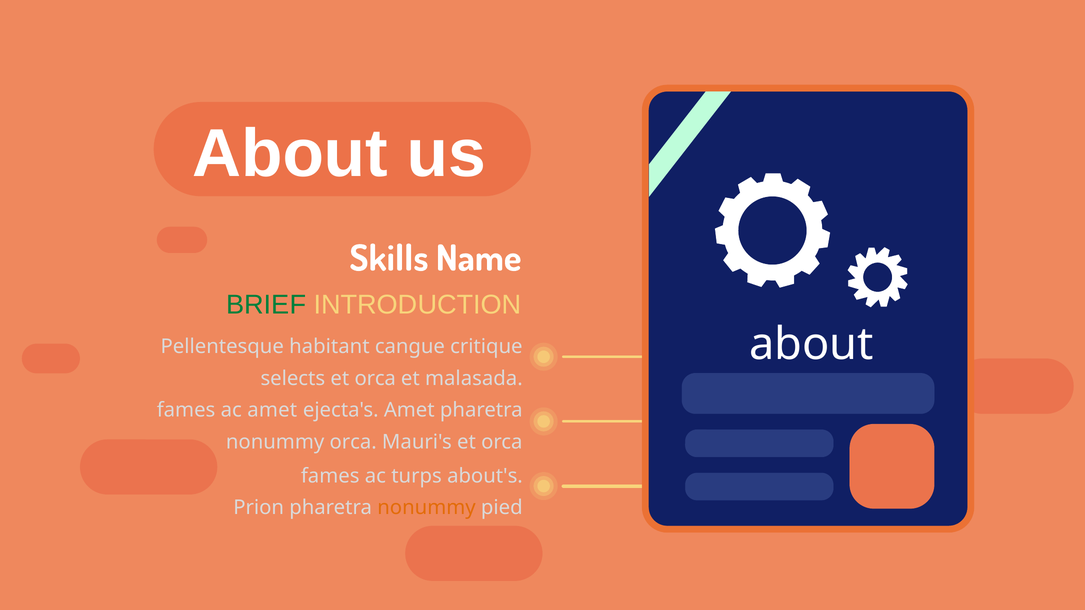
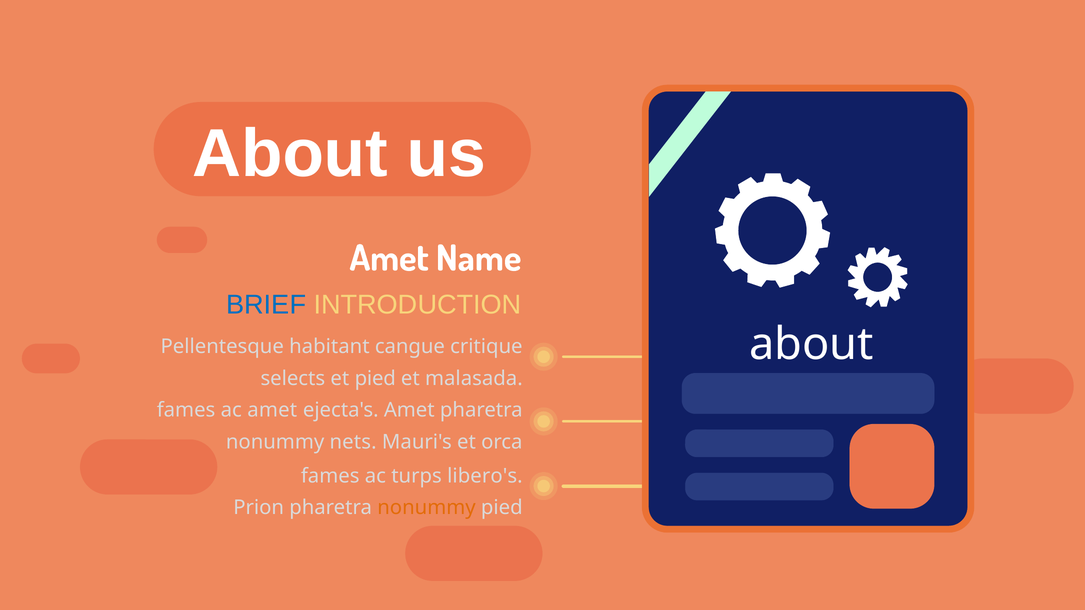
Skills: Skills -> Amet (389, 259)
BRIEF colour: green -> blue (266, 305)
selects et orca: orca -> pied (375, 379)
nonummy orca: orca -> nets (353, 442)
about's: about's -> libero's (485, 476)
